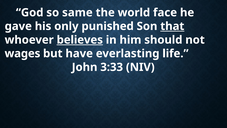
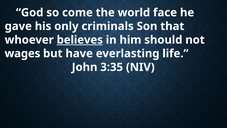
same: same -> come (77, 13)
punished: punished -> criminals (108, 26)
that underline: present -> none (172, 26)
3:33: 3:33 -> 3:35 (112, 67)
